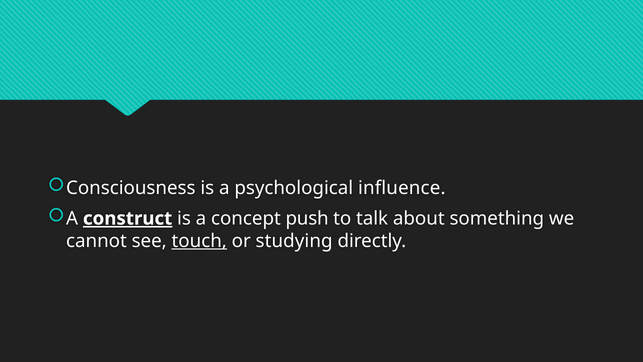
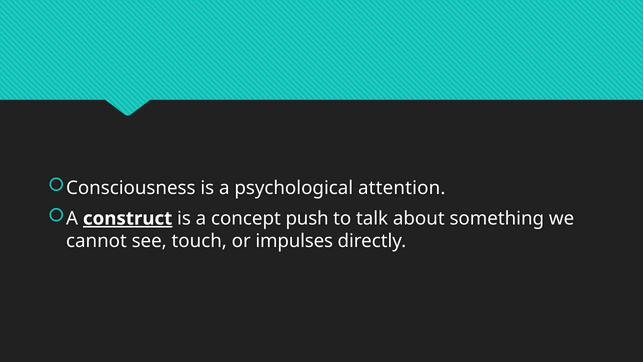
influence: influence -> attention (402, 188)
touch underline: present -> none (199, 241)
studying: studying -> impulses (294, 241)
